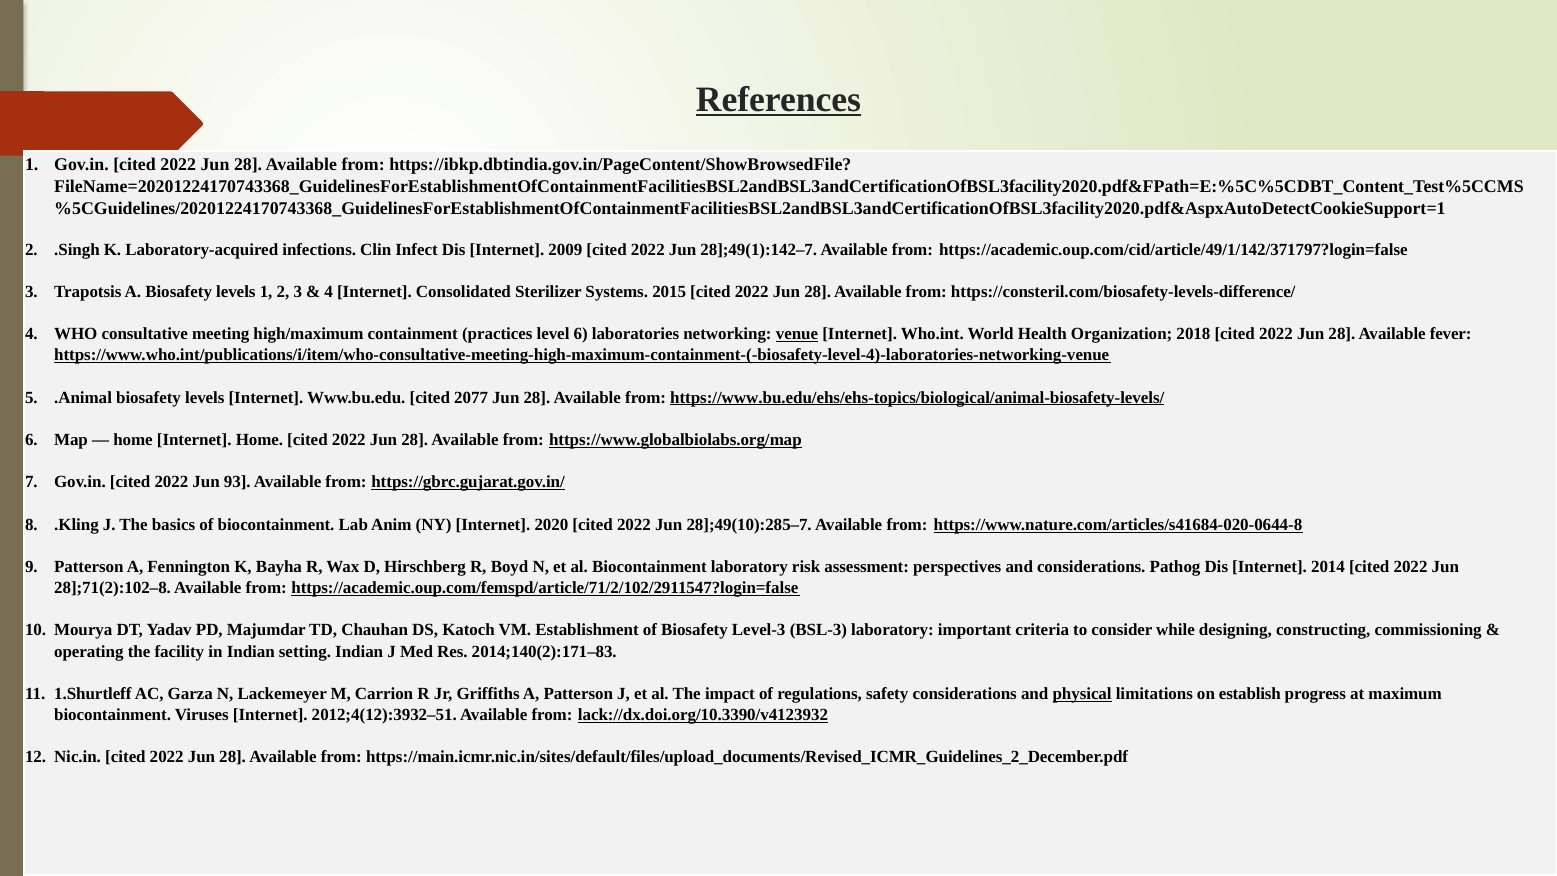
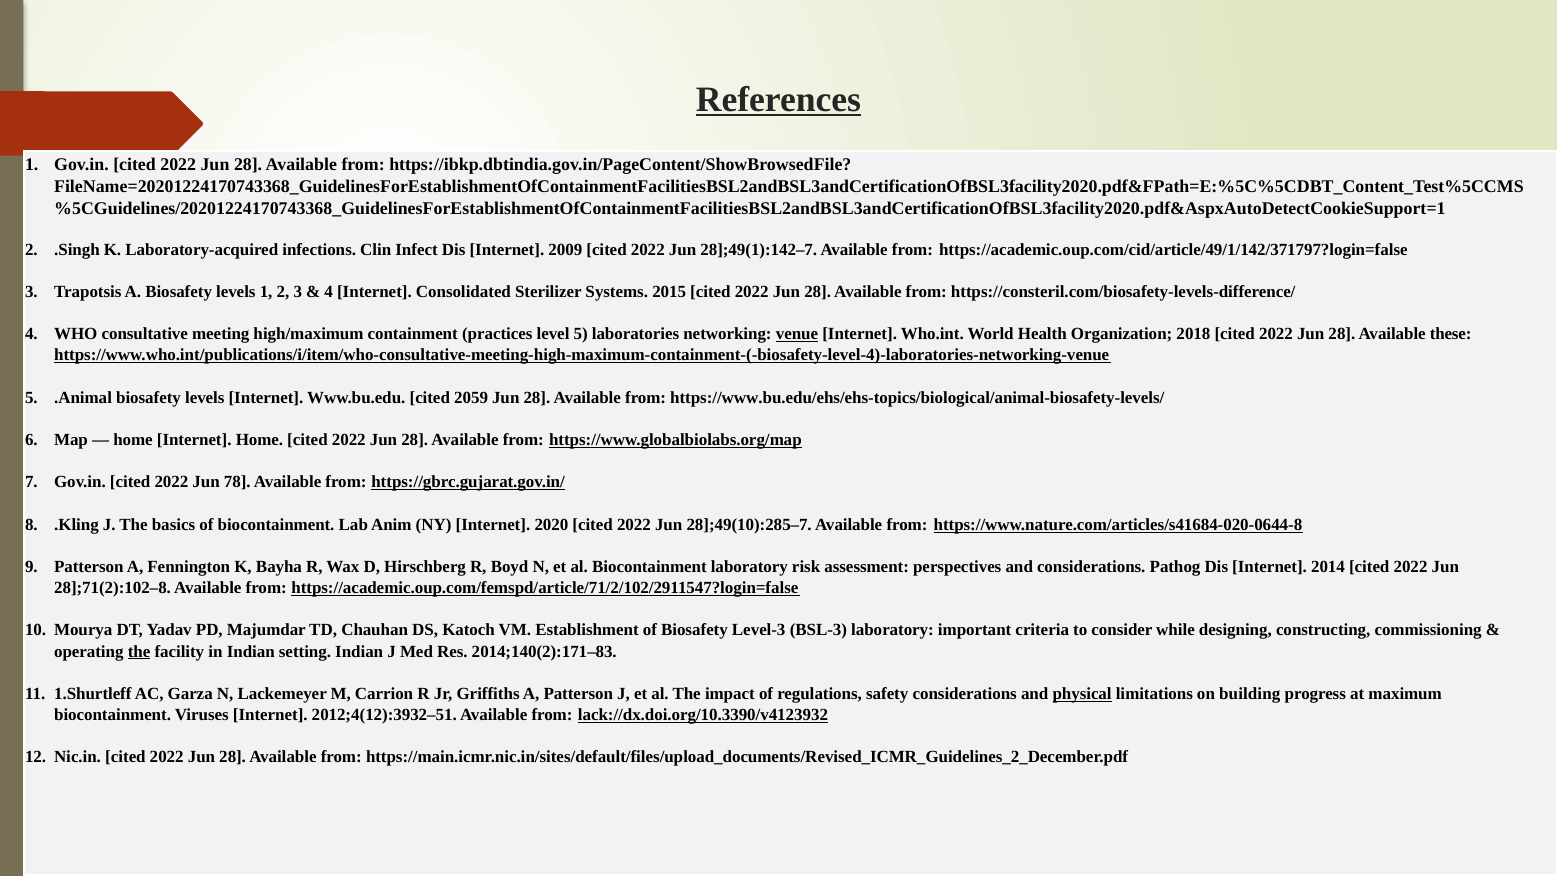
level 6: 6 -> 5 (581, 334)
fever: fever -> these (1451, 334)
2077: 2077 -> 2059 (471, 398)
https://www.bu.edu/ehs/ehs-topics/biological/animal-biosafety-levels/ underline: present -> none (917, 398)
93: 93 -> 78 (237, 482)
the underline: none -> present (139, 651)
establish: establish -> building (1250, 694)
